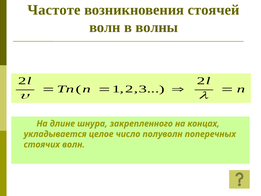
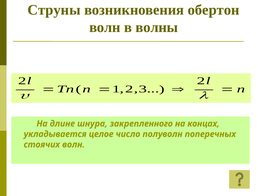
Частоте: Частоте -> Струны (54, 10)
стоячей: стоячей -> обертон (214, 10)
